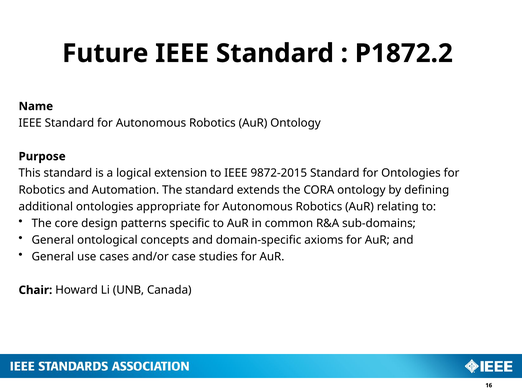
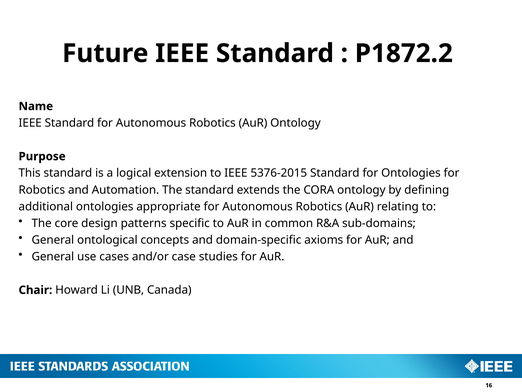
9872-2015: 9872-2015 -> 5376-2015 (279, 173)
